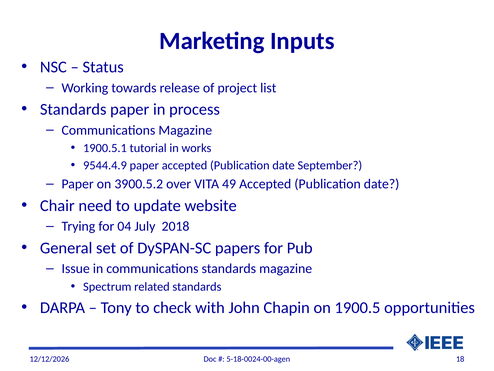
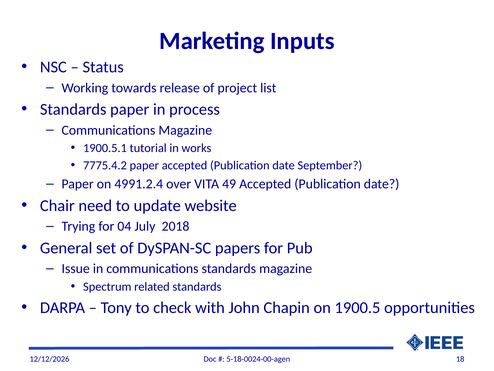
9544.4.9: 9544.4.9 -> 7775.4.2 (105, 165)
3900.5.2: 3900.5.2 -> 4991.2.4 (139, 184)
